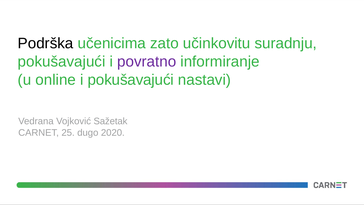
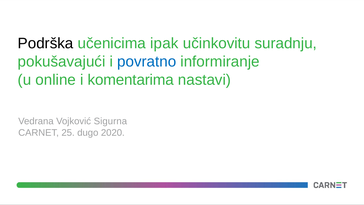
zato: zato -> ipak (164, 43)
povratno colour: purple -> blue (147, 62)
i pokušavajući: pokušavajući -> komentarima (131, 80)
Sažetak: Sažetak -> Sigurna (110, 121)
